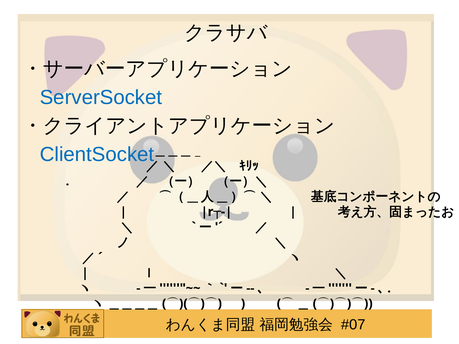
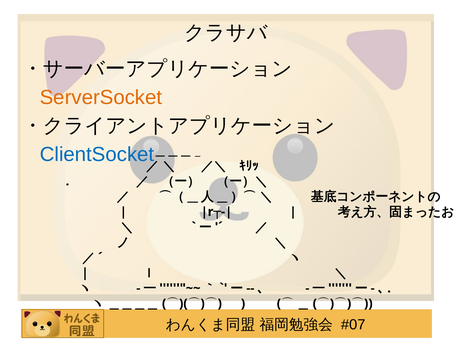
ServerSocket colour: blue -> orange (101, 97)
